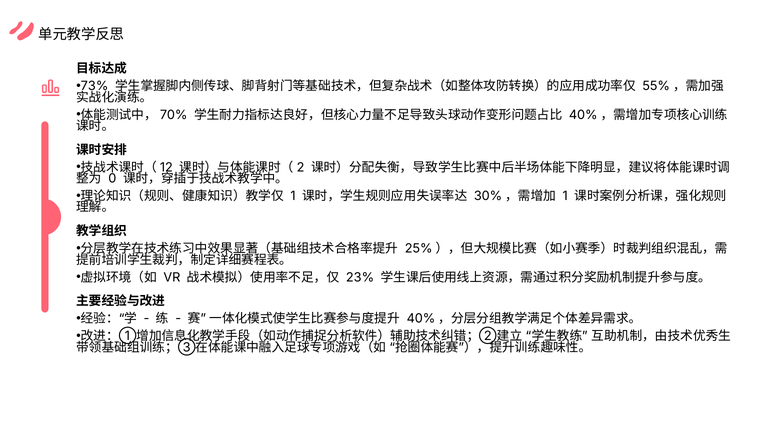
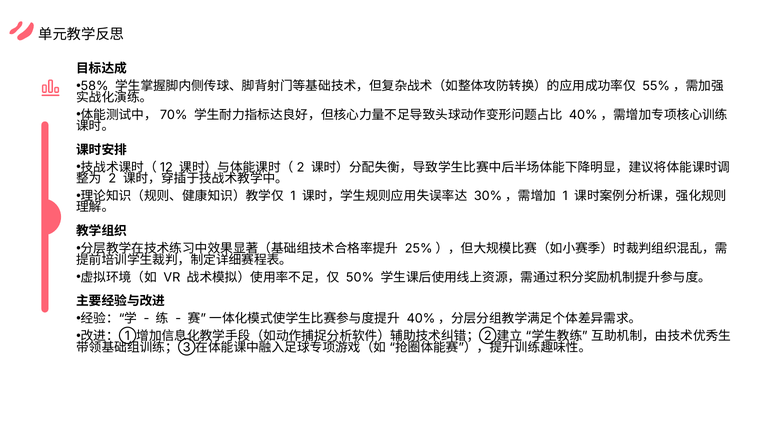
73%: 73% -> 58% (95, 86)
0: 0 -> 2 (112, 178)
23%: 23% -> 50% (360, 277)
